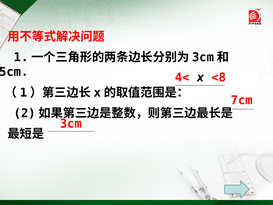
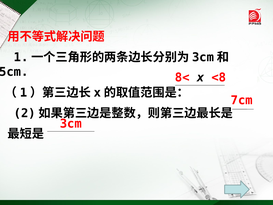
4<: 4< -> 8< (182, 77)
